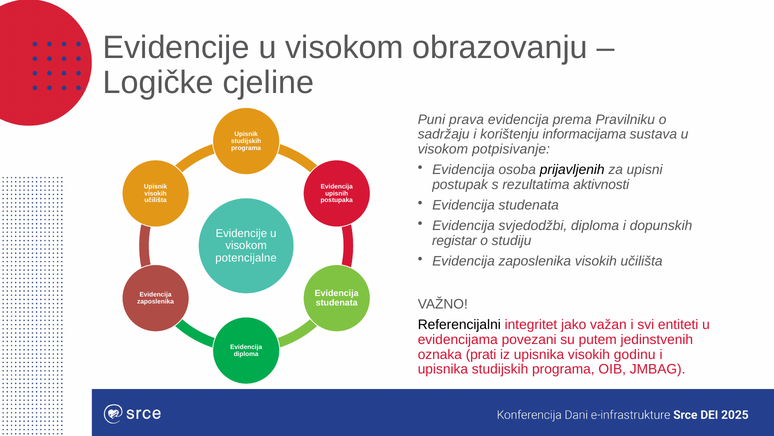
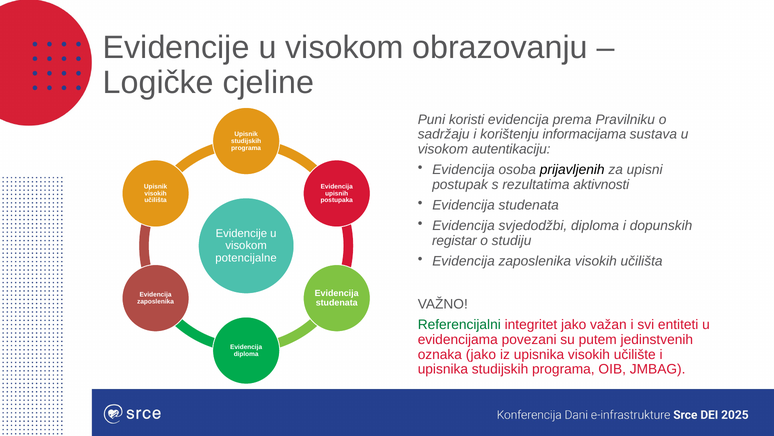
prava: prava -> koristi (467, 119)
potpisivanje: potpisivanje -> autentikaciju (511, 149)
Referencijalni colour: black -> green (459, 324)
oznaka prati: prati -> jako (481, 354)
godinu: godinu -> učilište (635, 354)
